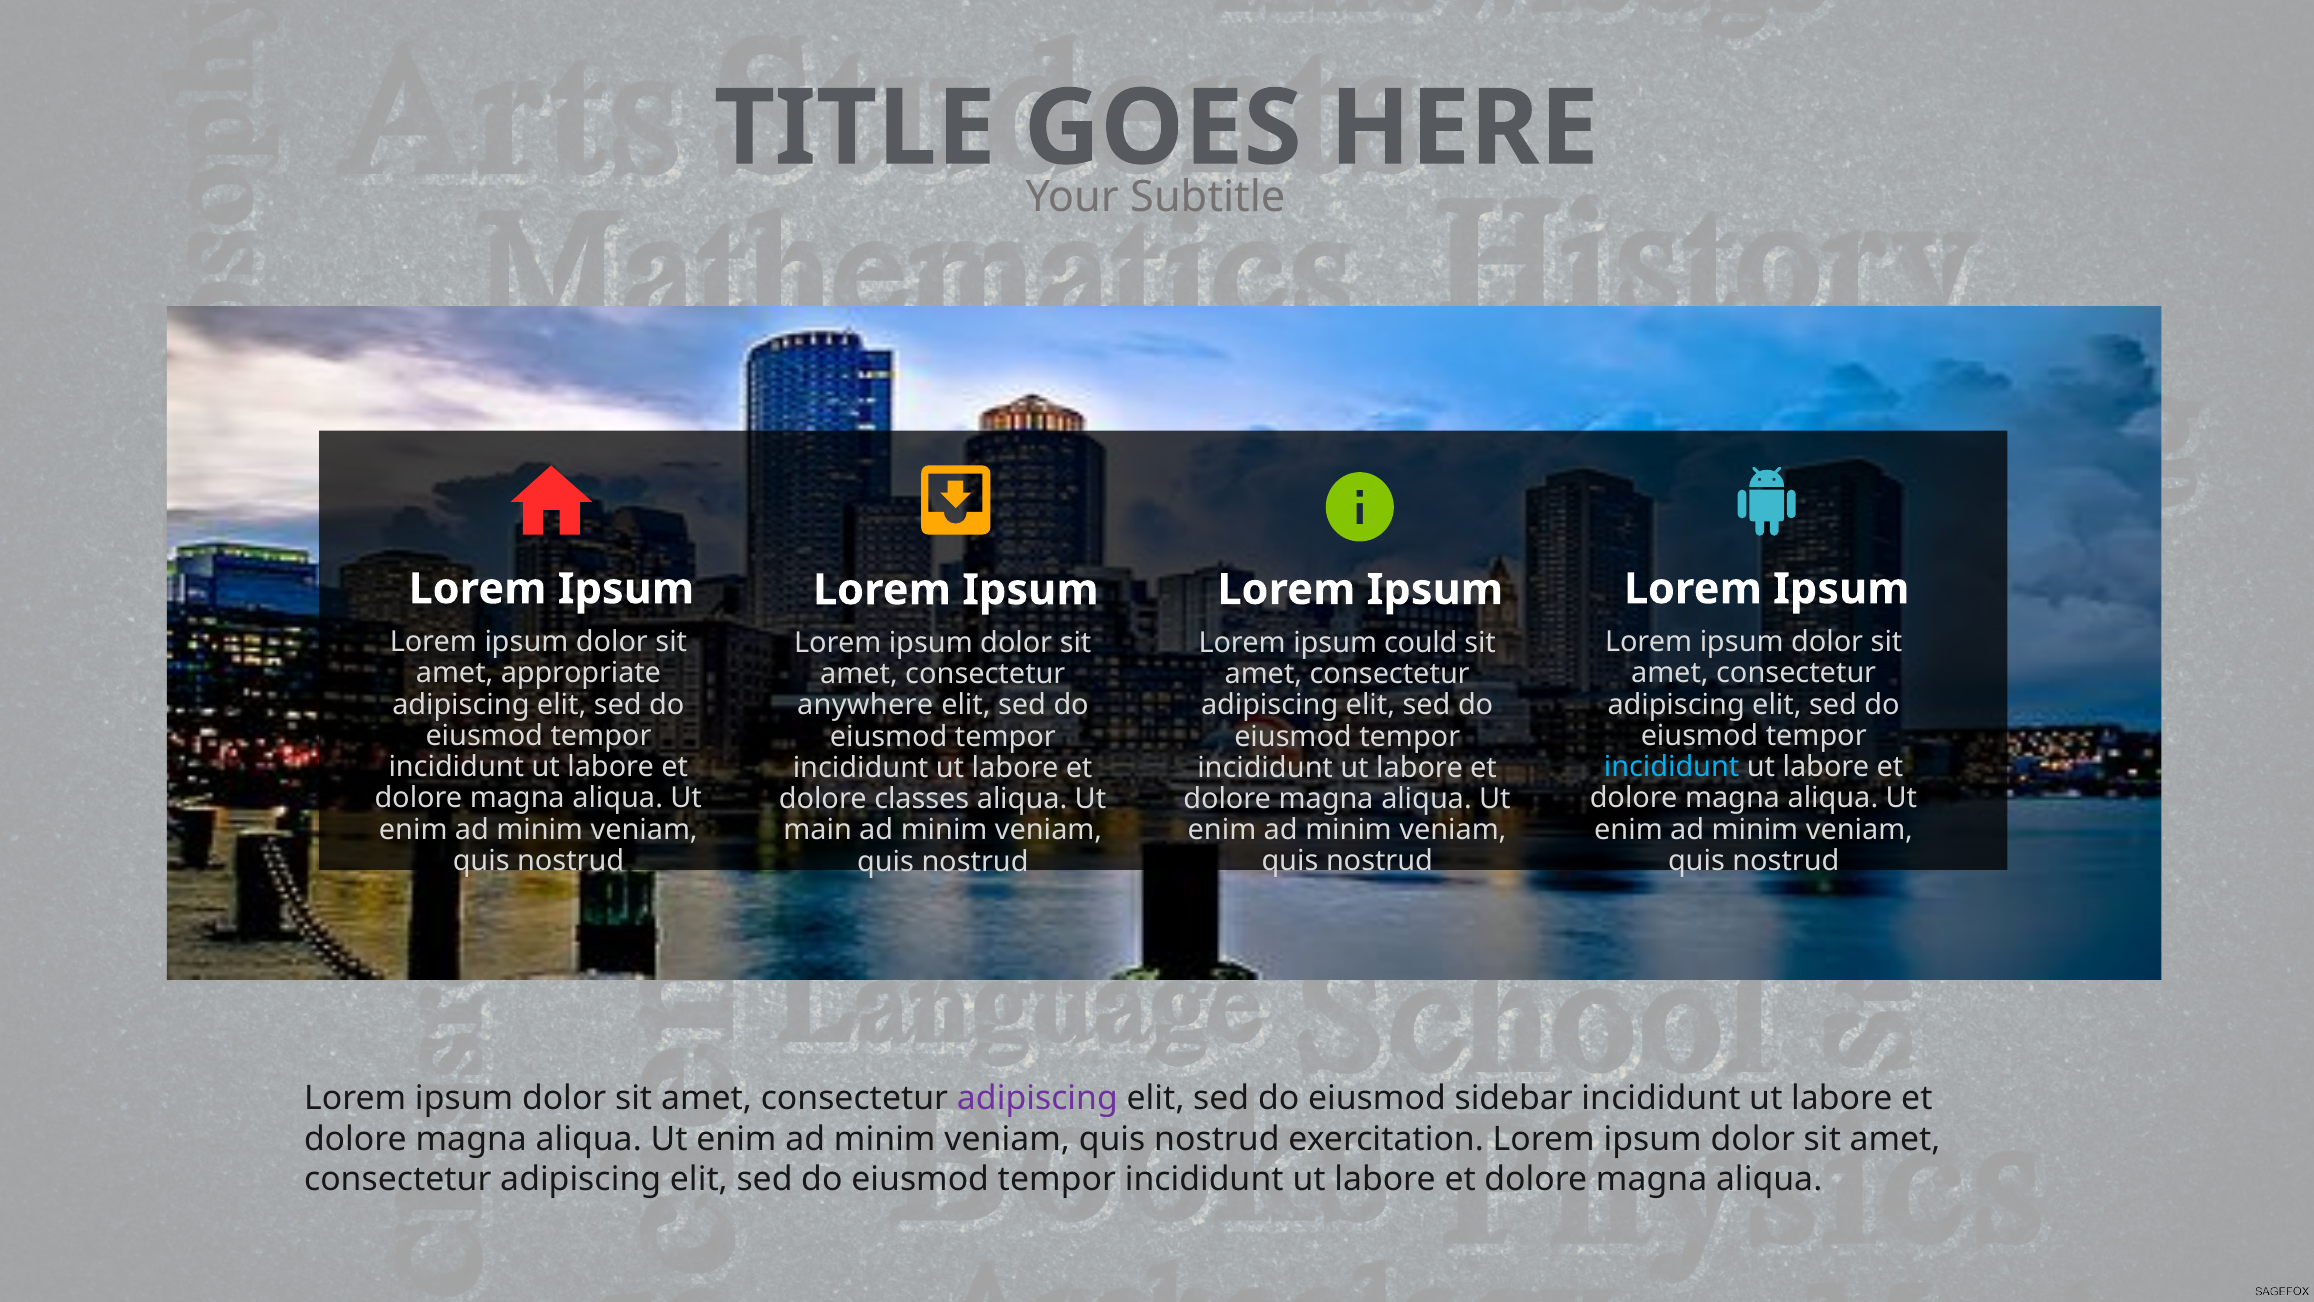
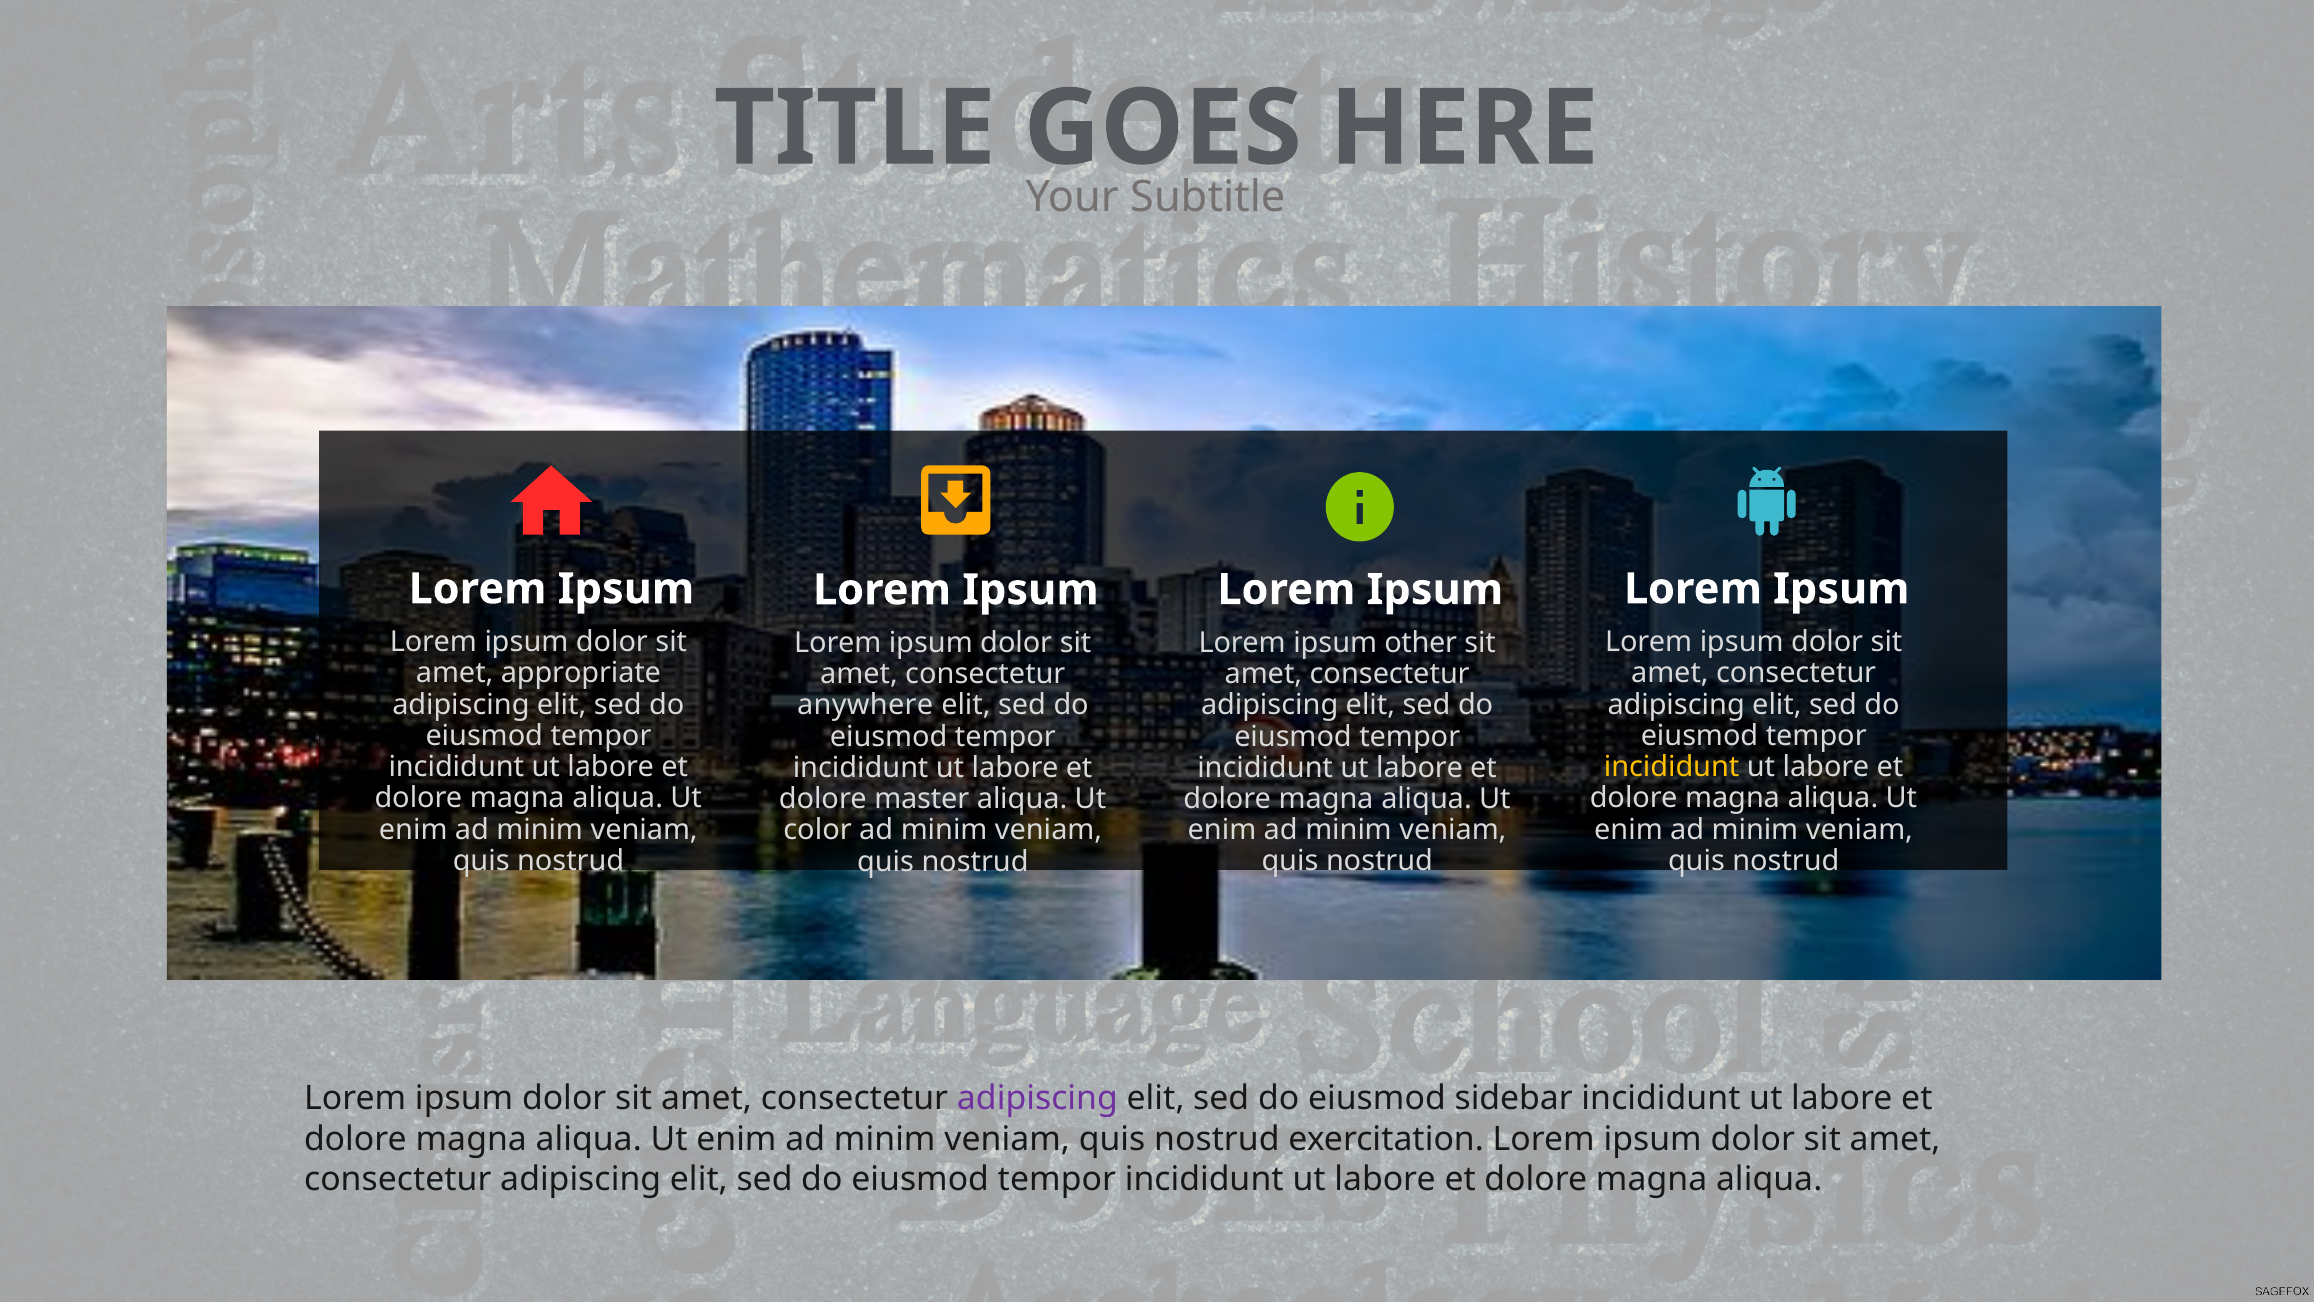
could: could -> other (1421, 643)
incididunt colour: light blue -> yellow (1672, 767)
classes: classes -> master (922, 799)
main: main -> color (818, 830)
